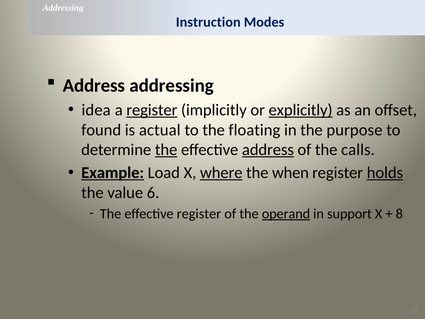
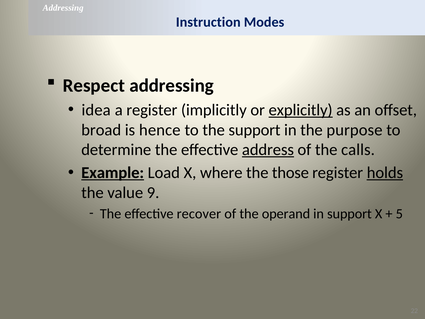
Address: Address -> Respect (94, 86)
register underline: present -> none (152, 110)
found: found -> broad (101, 130)
actual: actual -> hence (160, 130)
the floating: floating -> support (255, 130)
the underline: present -> none (166, 150)
where underline: present -> none (221, 173)
when: when -> those (290, 173)
6: 6 -> 9 (153, 192)
effective register: register -> recover (199, 214)
operand underline: present -> none (286, 214)
8: 8 -> 5 (399, 214)
